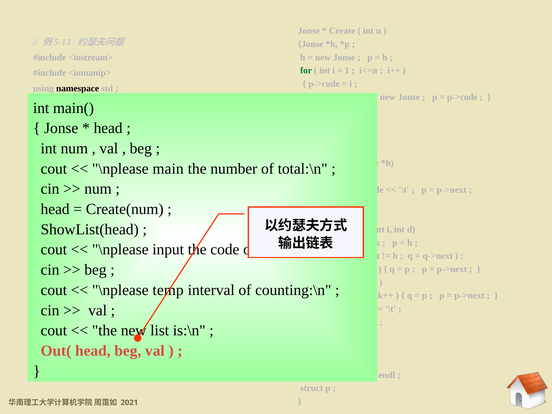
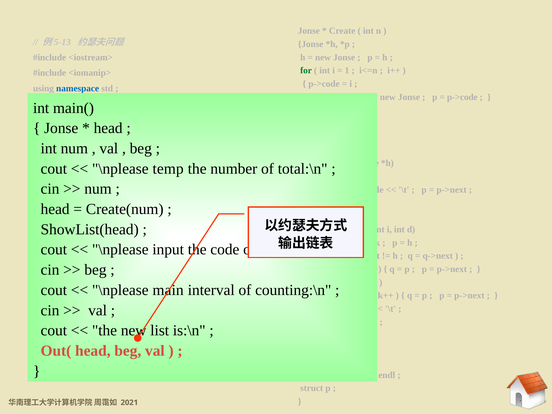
namespace colour: black -> blue (78, 88)
main: main -> temp (168, 169)
temp: temp -> main (168, 290)
